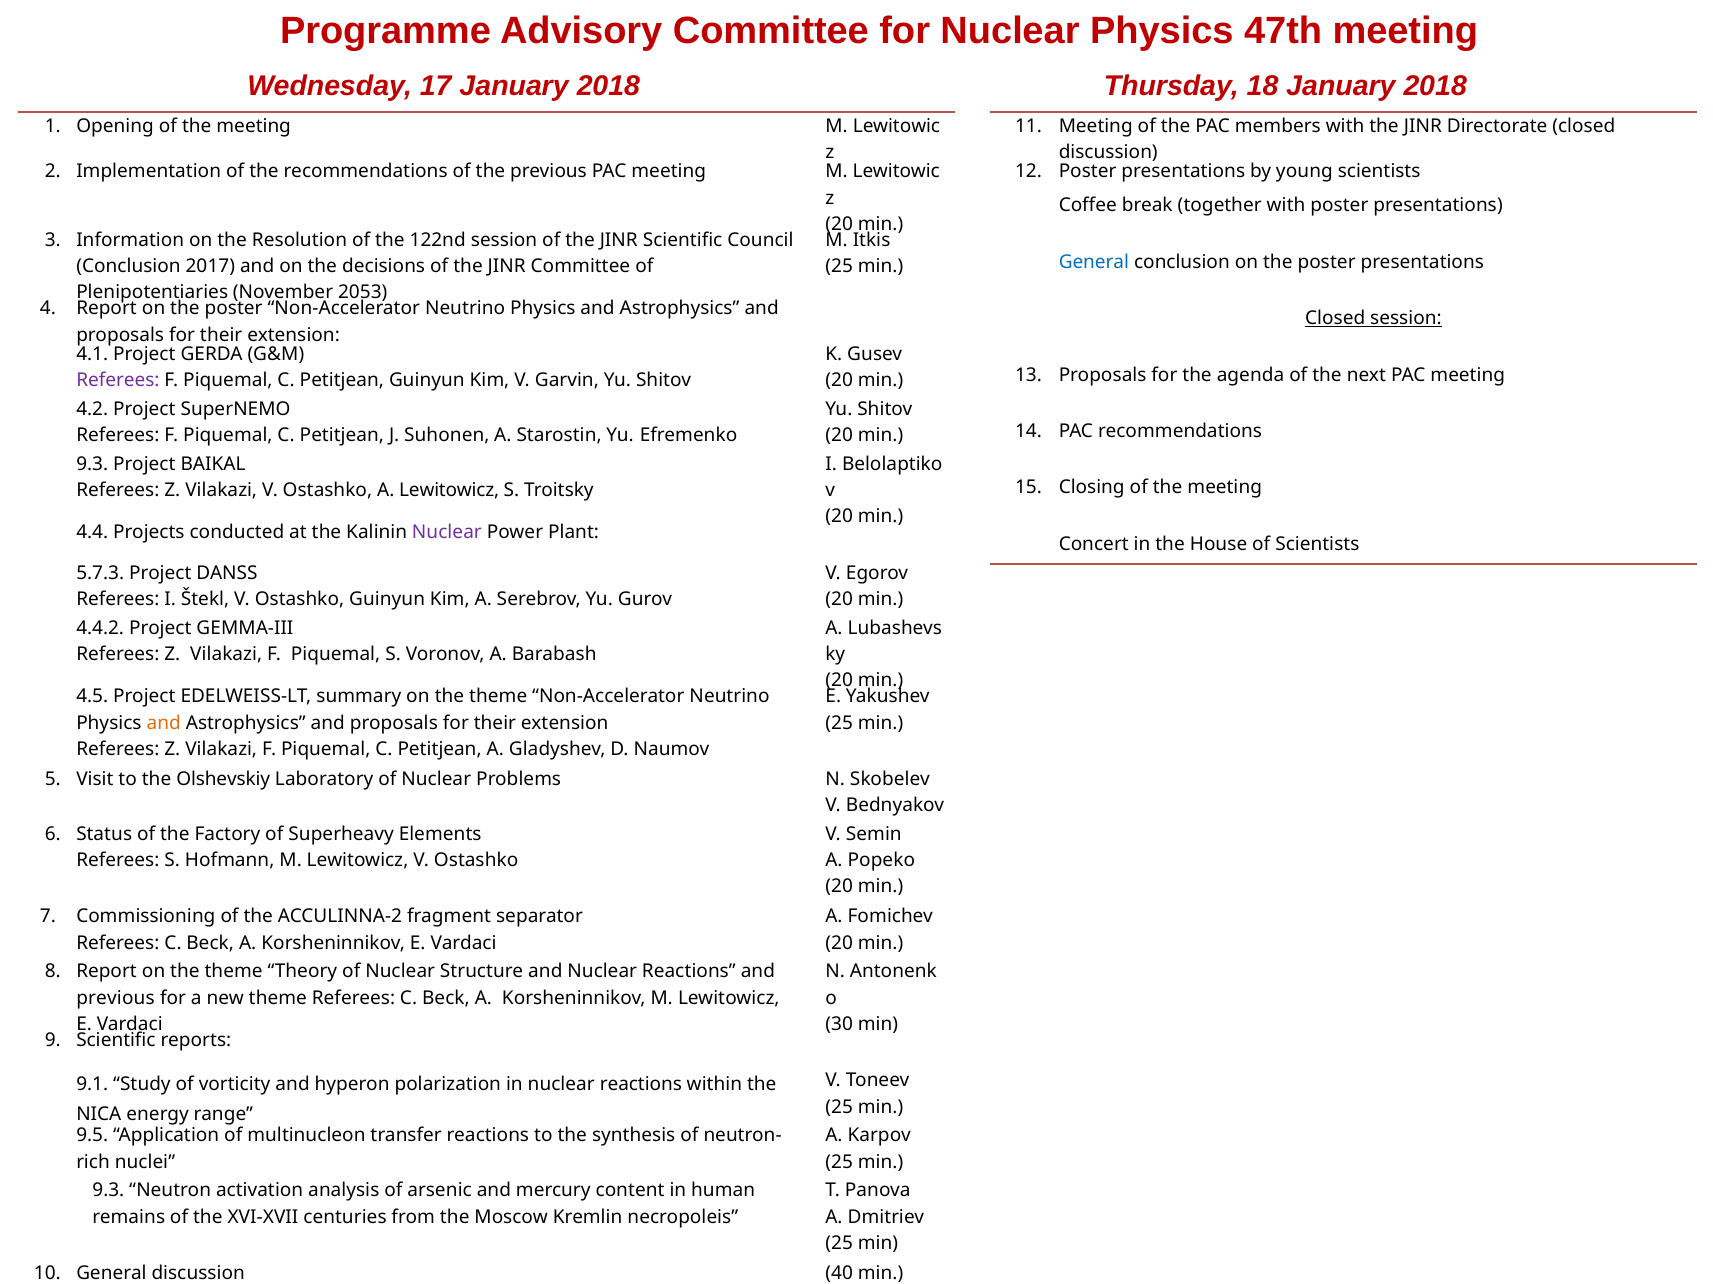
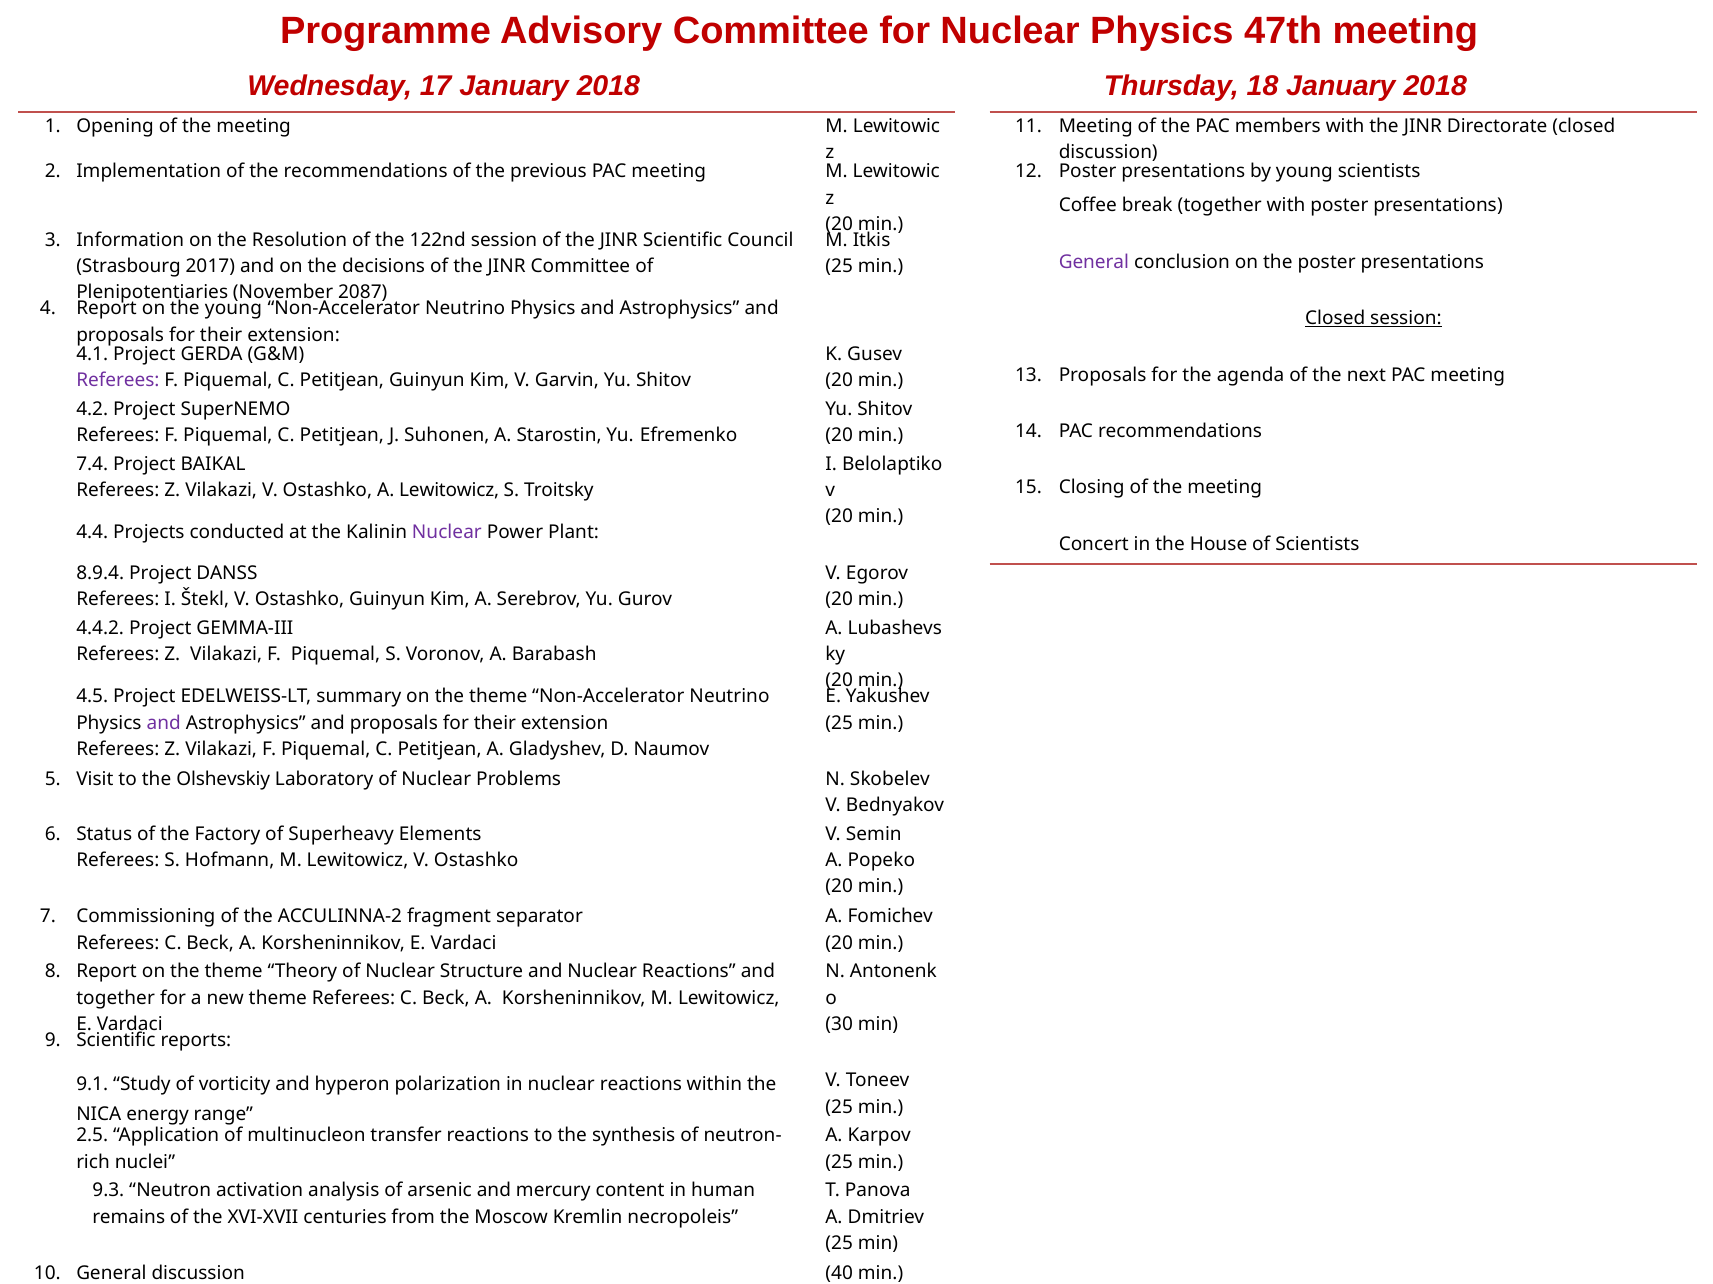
General colour: blue -> purple (1094, 262)
Conclusion: Conclusion -> Strasbourg (129, 267)
2053: 2053 -> 2087 (363, 293)
Report on the poster: poster -> young (233, 309)
9.3: 9.3 -> 7.4 (92, 464)
5.7.3: 5.7.3 -> 8.9.4 (100, 573)
and colour: orange -> purple (164, 723)
previous: previous -> together (116, 998)
9.5: 9.5 -> 2.5 (92, 1136)
